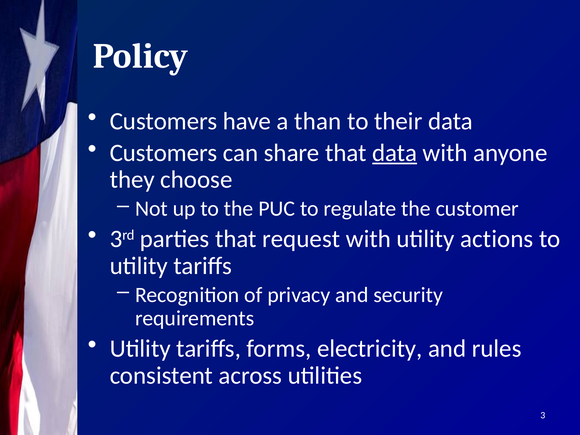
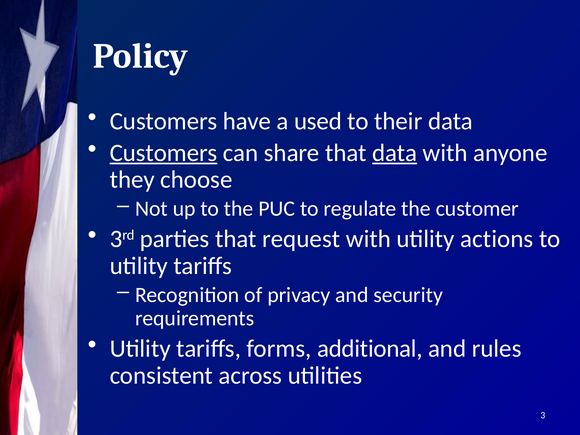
than: than -> used (318, 121)
Customers underline: none -> present (164, 153)
electricity: electricity -> additional (370, 349)
